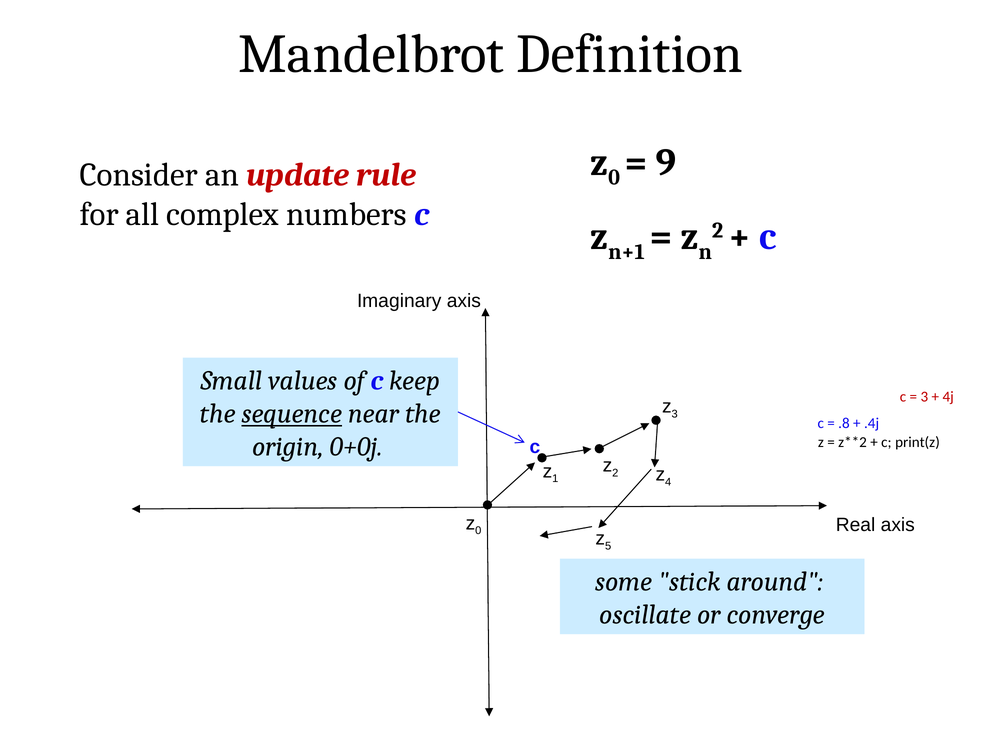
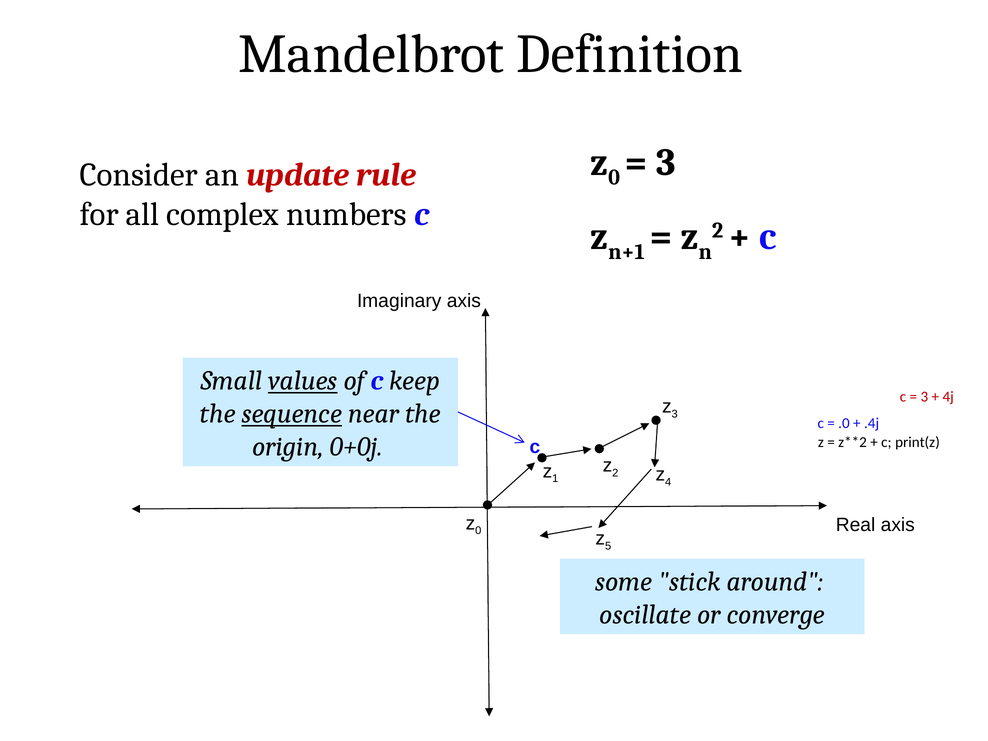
9: 9 -> 3 (666, 162)
values underline: none -> present (303, 381)
.8: .8 -> .0 (844, 423)
